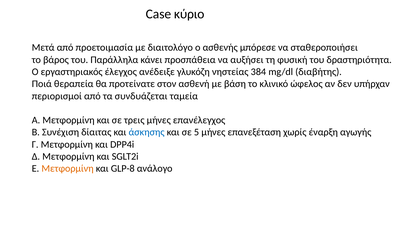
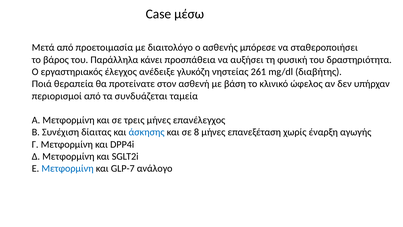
κύριο: κύριο -> μέσω (189, 14)
384: 384 -> 261 (258, 72)
5: 5 -> 8 (197, 132)
Μετφορμίνη colour: orange -> blue (68, 168)
GLP-8: GLP-8 -> GLP-7 (123, 168)
